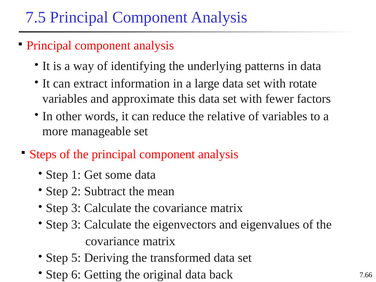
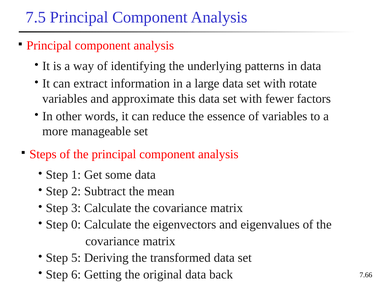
relative: relative -> essence (226, 116)
3: 3 -> 0 (76, 225)
